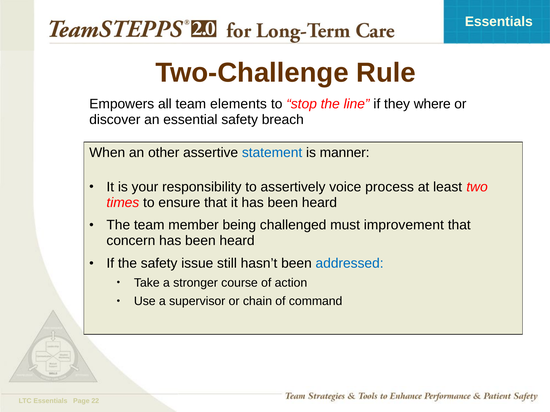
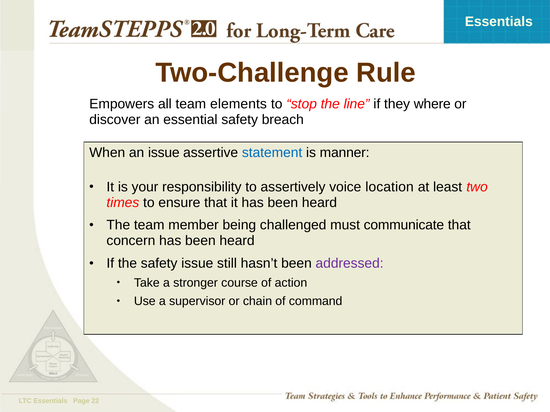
an other: other -> issue (164, 153)
process: process -> location (390, 187)
improvement: improvement -> communicate (404, 225)
addressed colour: blue -> purple (350, 264)
